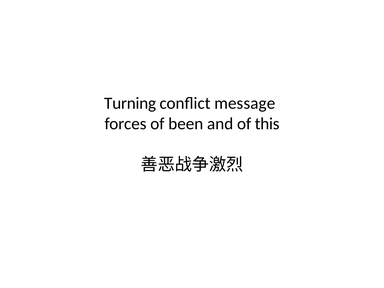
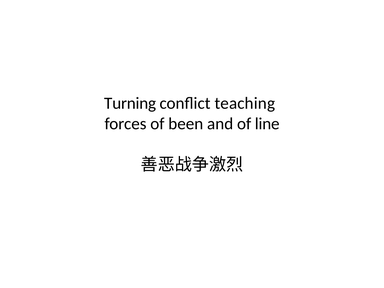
message: message -> teaching (245, 103)
this: this -> line (267, 124)
